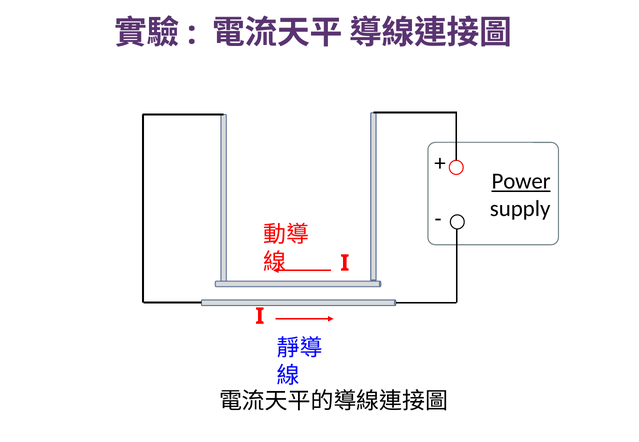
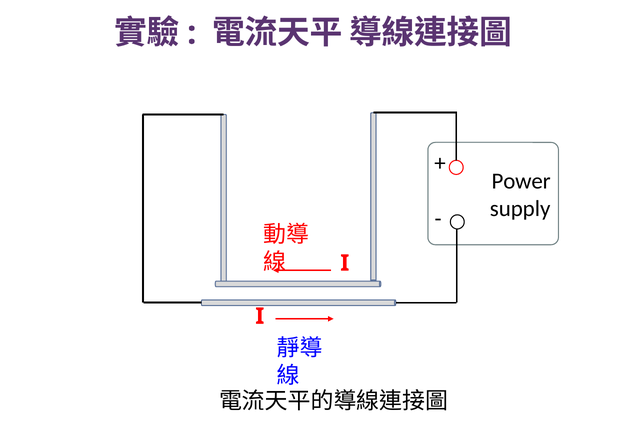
Power underline: present -> none (521, 182)
